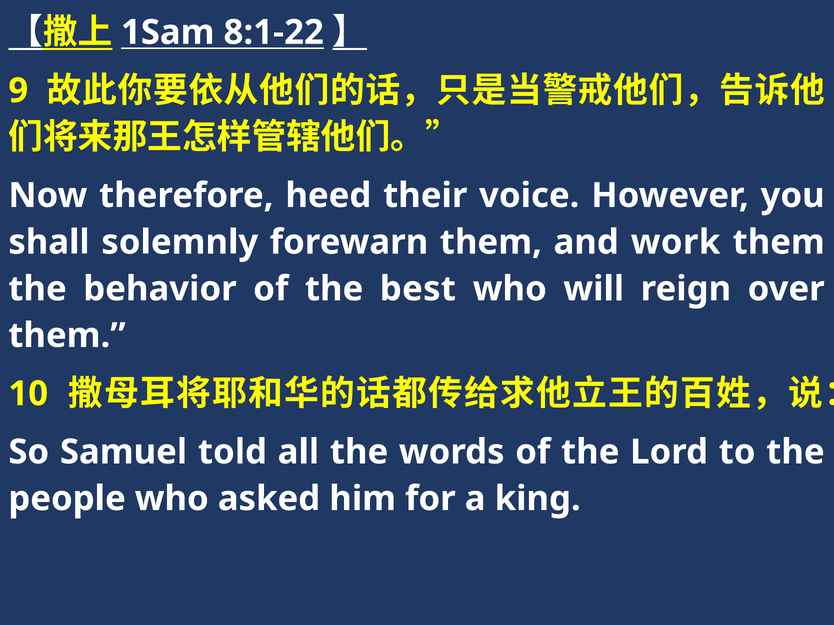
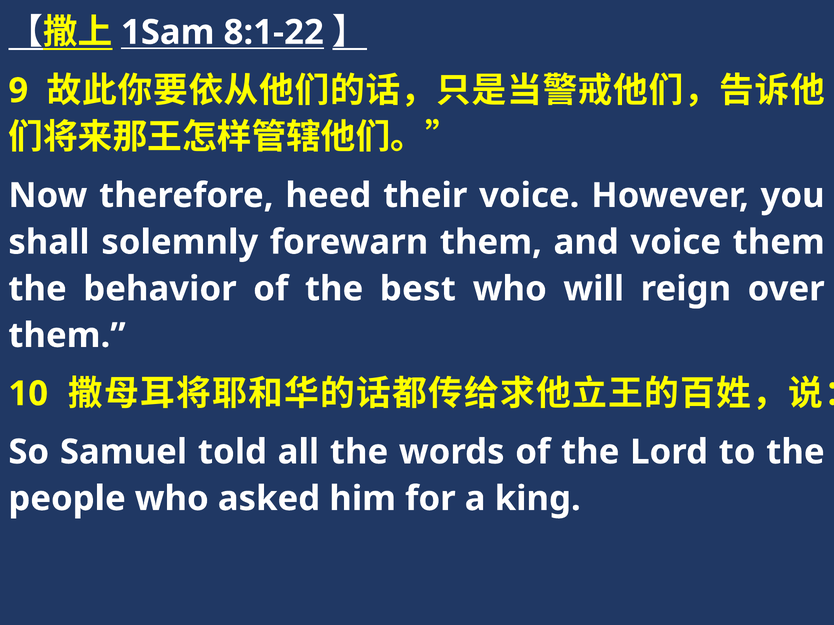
and work: work -> voice (676, 242)
